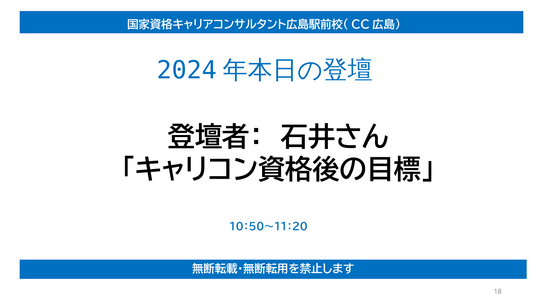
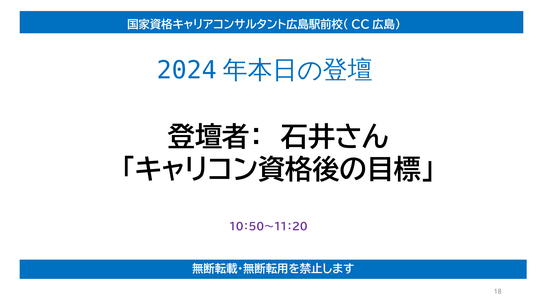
１０：５０～１１：２０ colour: blue -> purple (269, 226)
